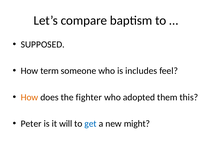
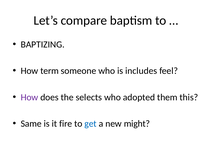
SUPPOSED: SUPPOSED -> BAPTIZING (43, 44)
How colour: orange -> purple (29, 97)
fighter: fighter -> selects (89, 97)
Peter: Peter -> Same (31, 124)
will: will -> fire (66, 124)
